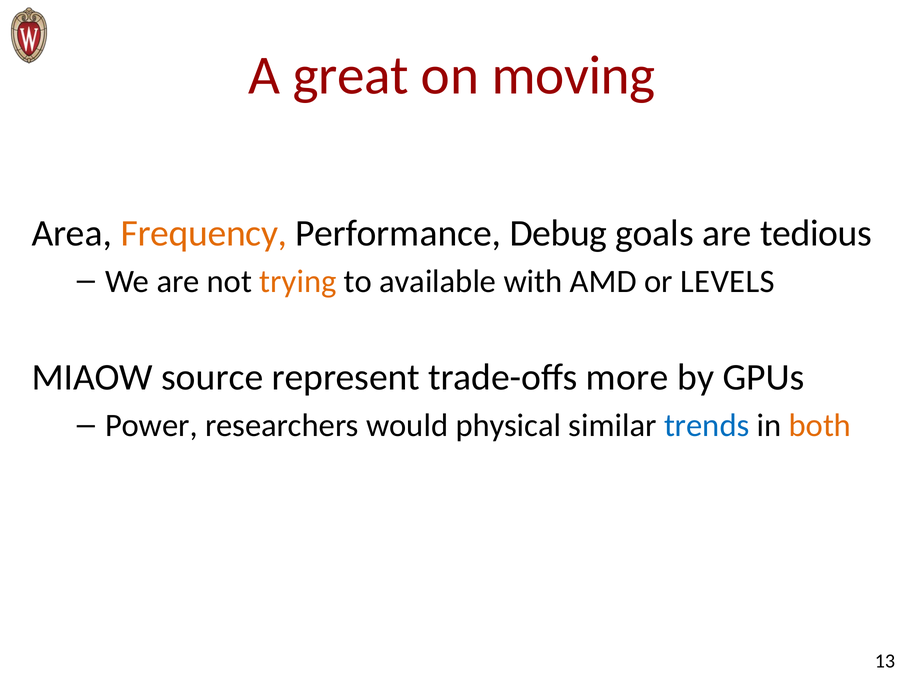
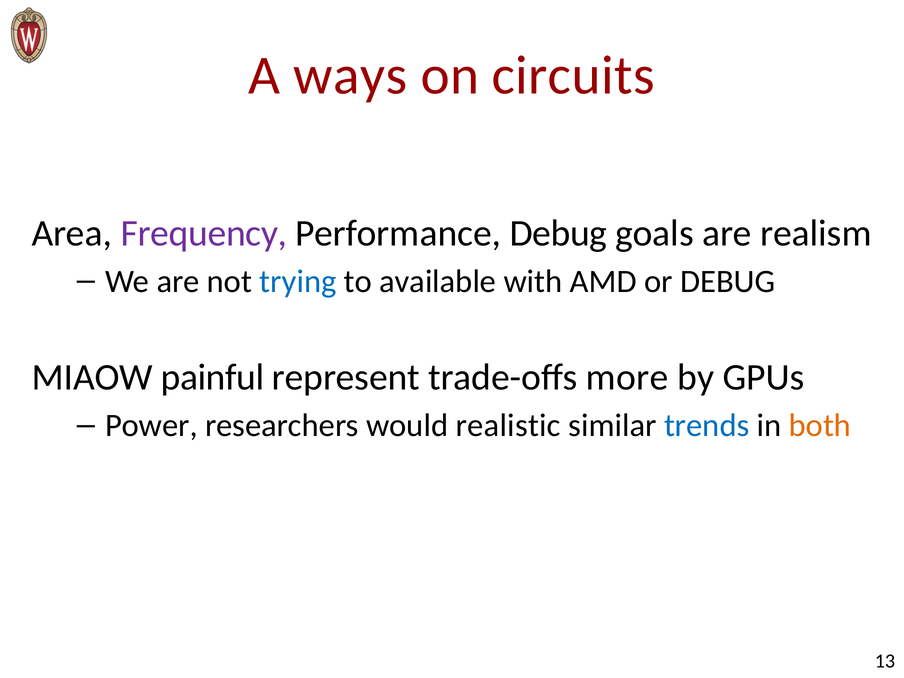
great: great -> ways (350, 75)
moving: moving -> circuits (573, 75)
Frequency colour: orange -> purple (204, 233)
tedious: tedious -> realism (816, 233)
trying colour: orange -> blue (298, 281)
or LEVELS: LEVELS -> DEBUG (728, 281)
source: source -> painful (213, 377)
physical: physical -> realistic (508, 426)
